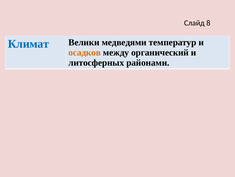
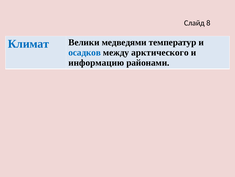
осадков colour: orange -> blue (85, 52)
органический: органический -> арктического (160, 52)
литосферных: литосферных -> информацию (96, 62)
